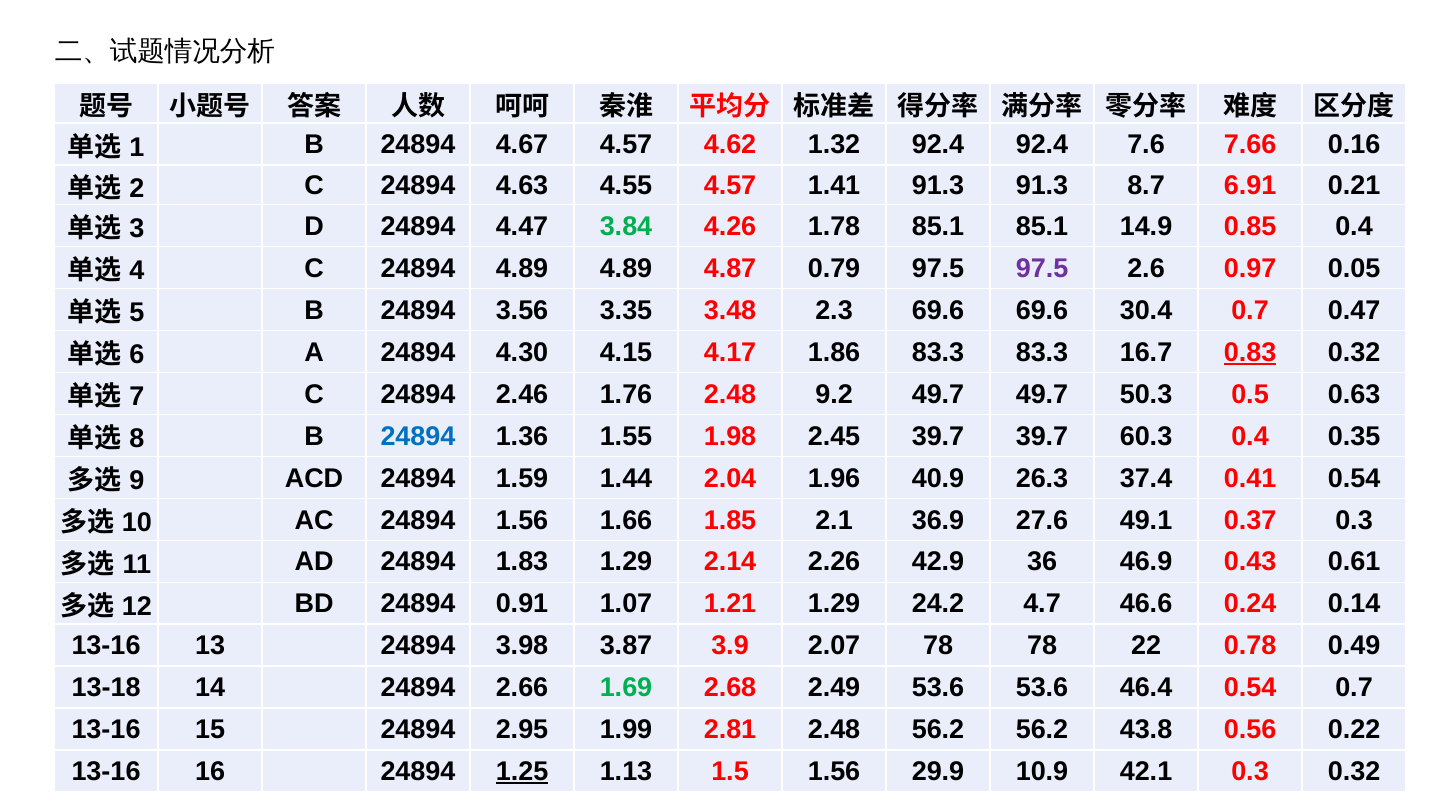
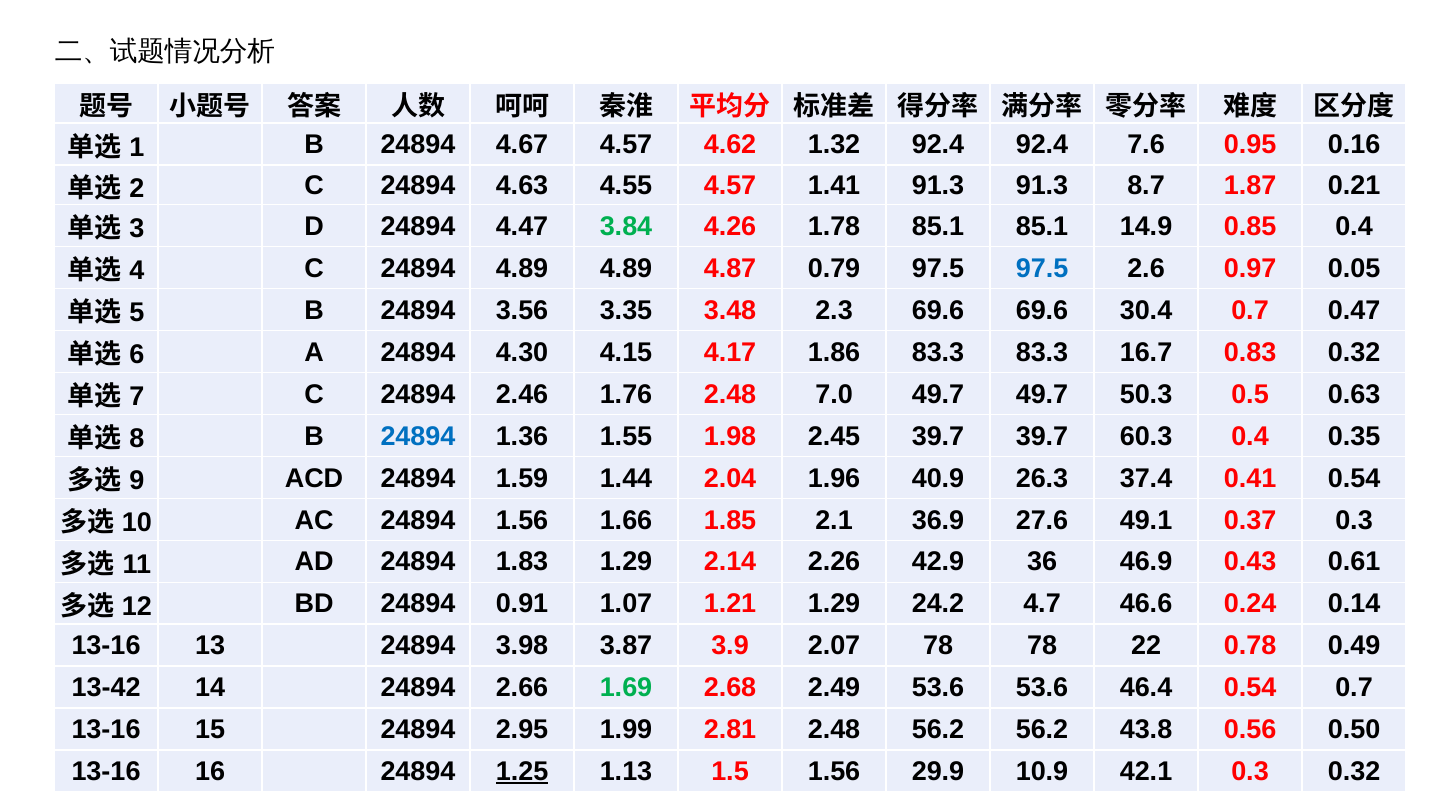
7.66: 7.66 -> 0.95 (1250, 145)
6.91: 6.91 -> 1.87 (1250, 186)
97.5 colour: purple -> blue (1042, 269)
0.83 underline: present -> none (1250, 352)
9.2: 9.2 -> 7.0 (834, 394)
13-18: 13-18 -> 13-42 (106, 688)
0.22: 0.22 -> 0.50 (1354, 730)
